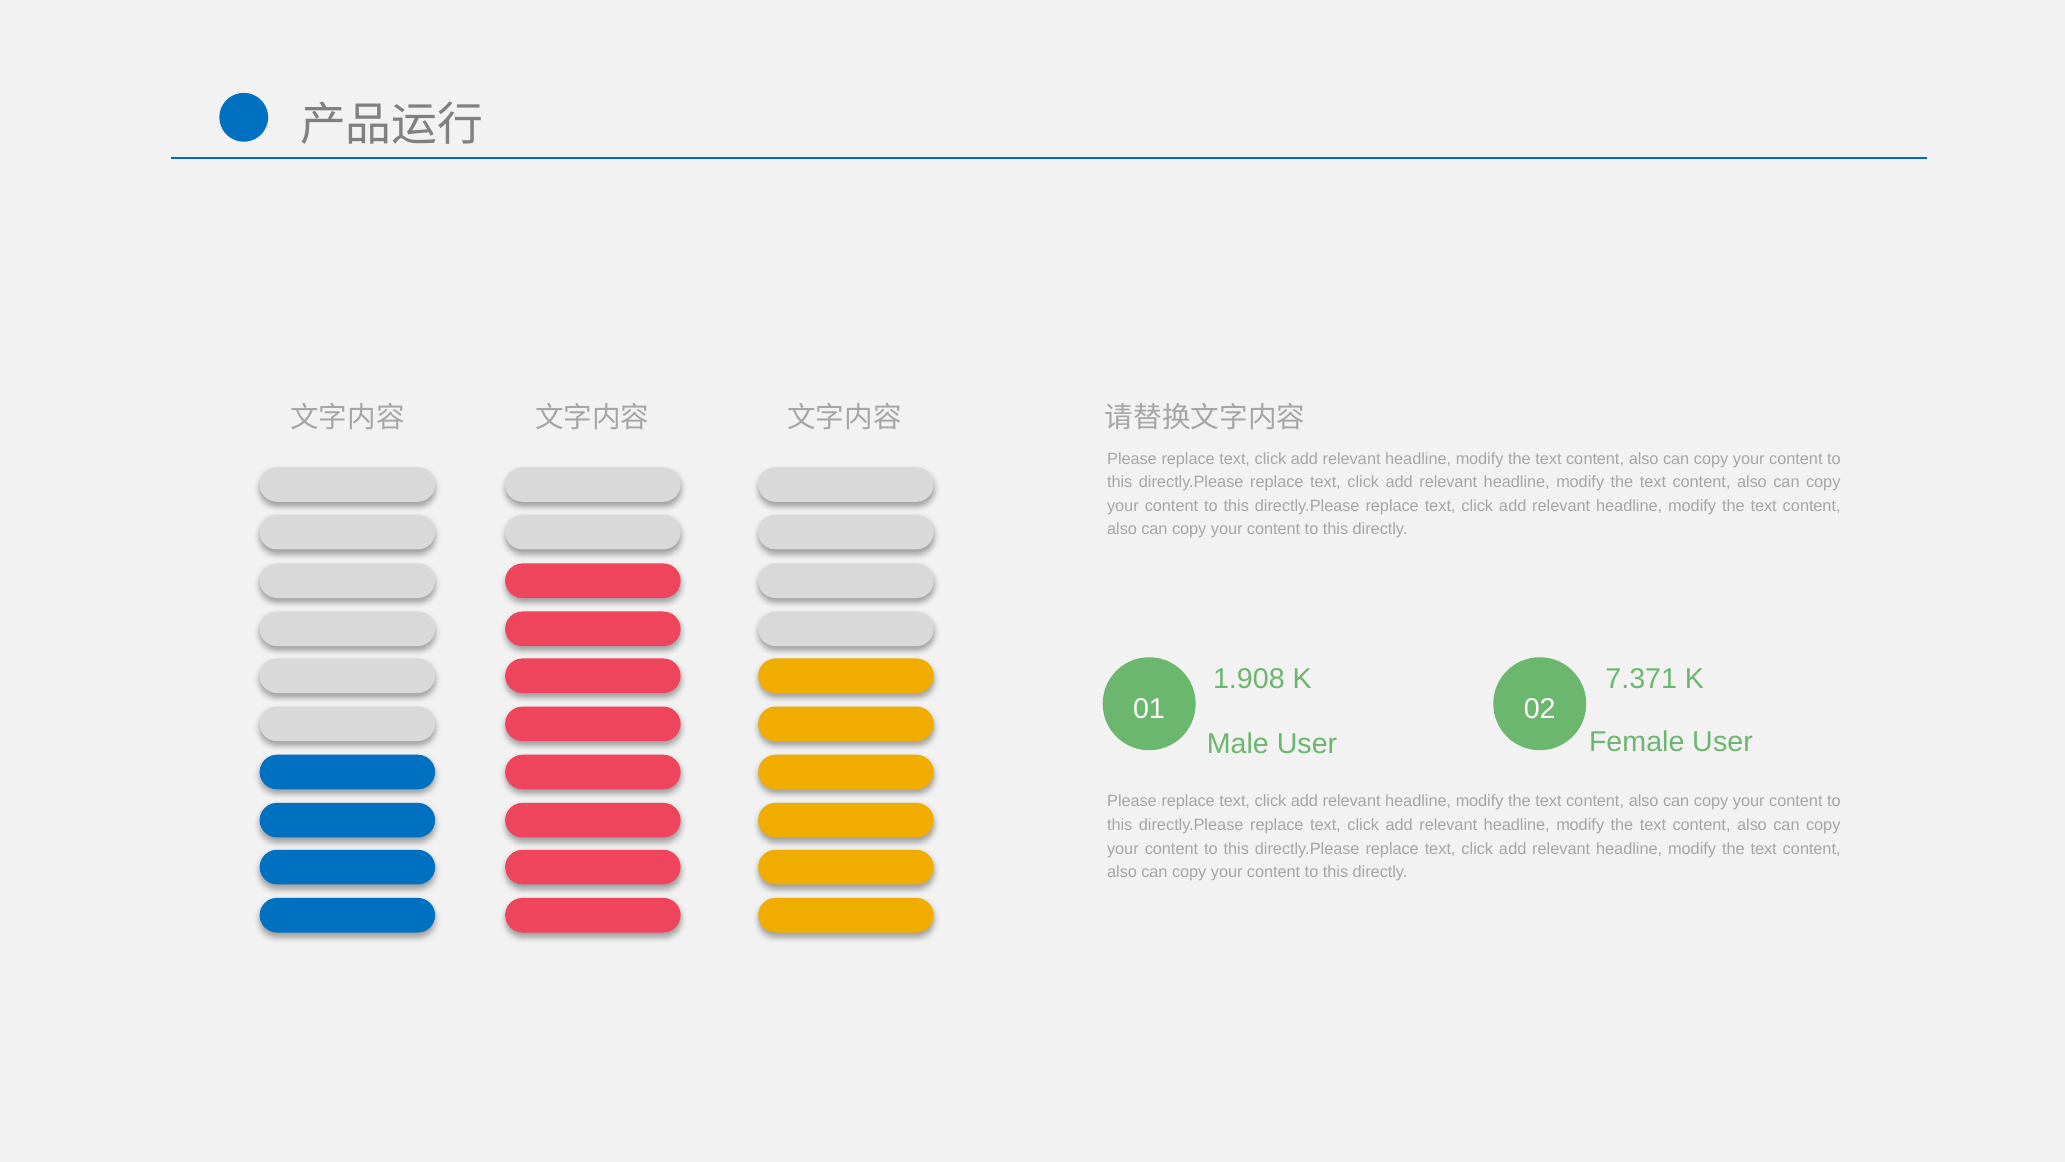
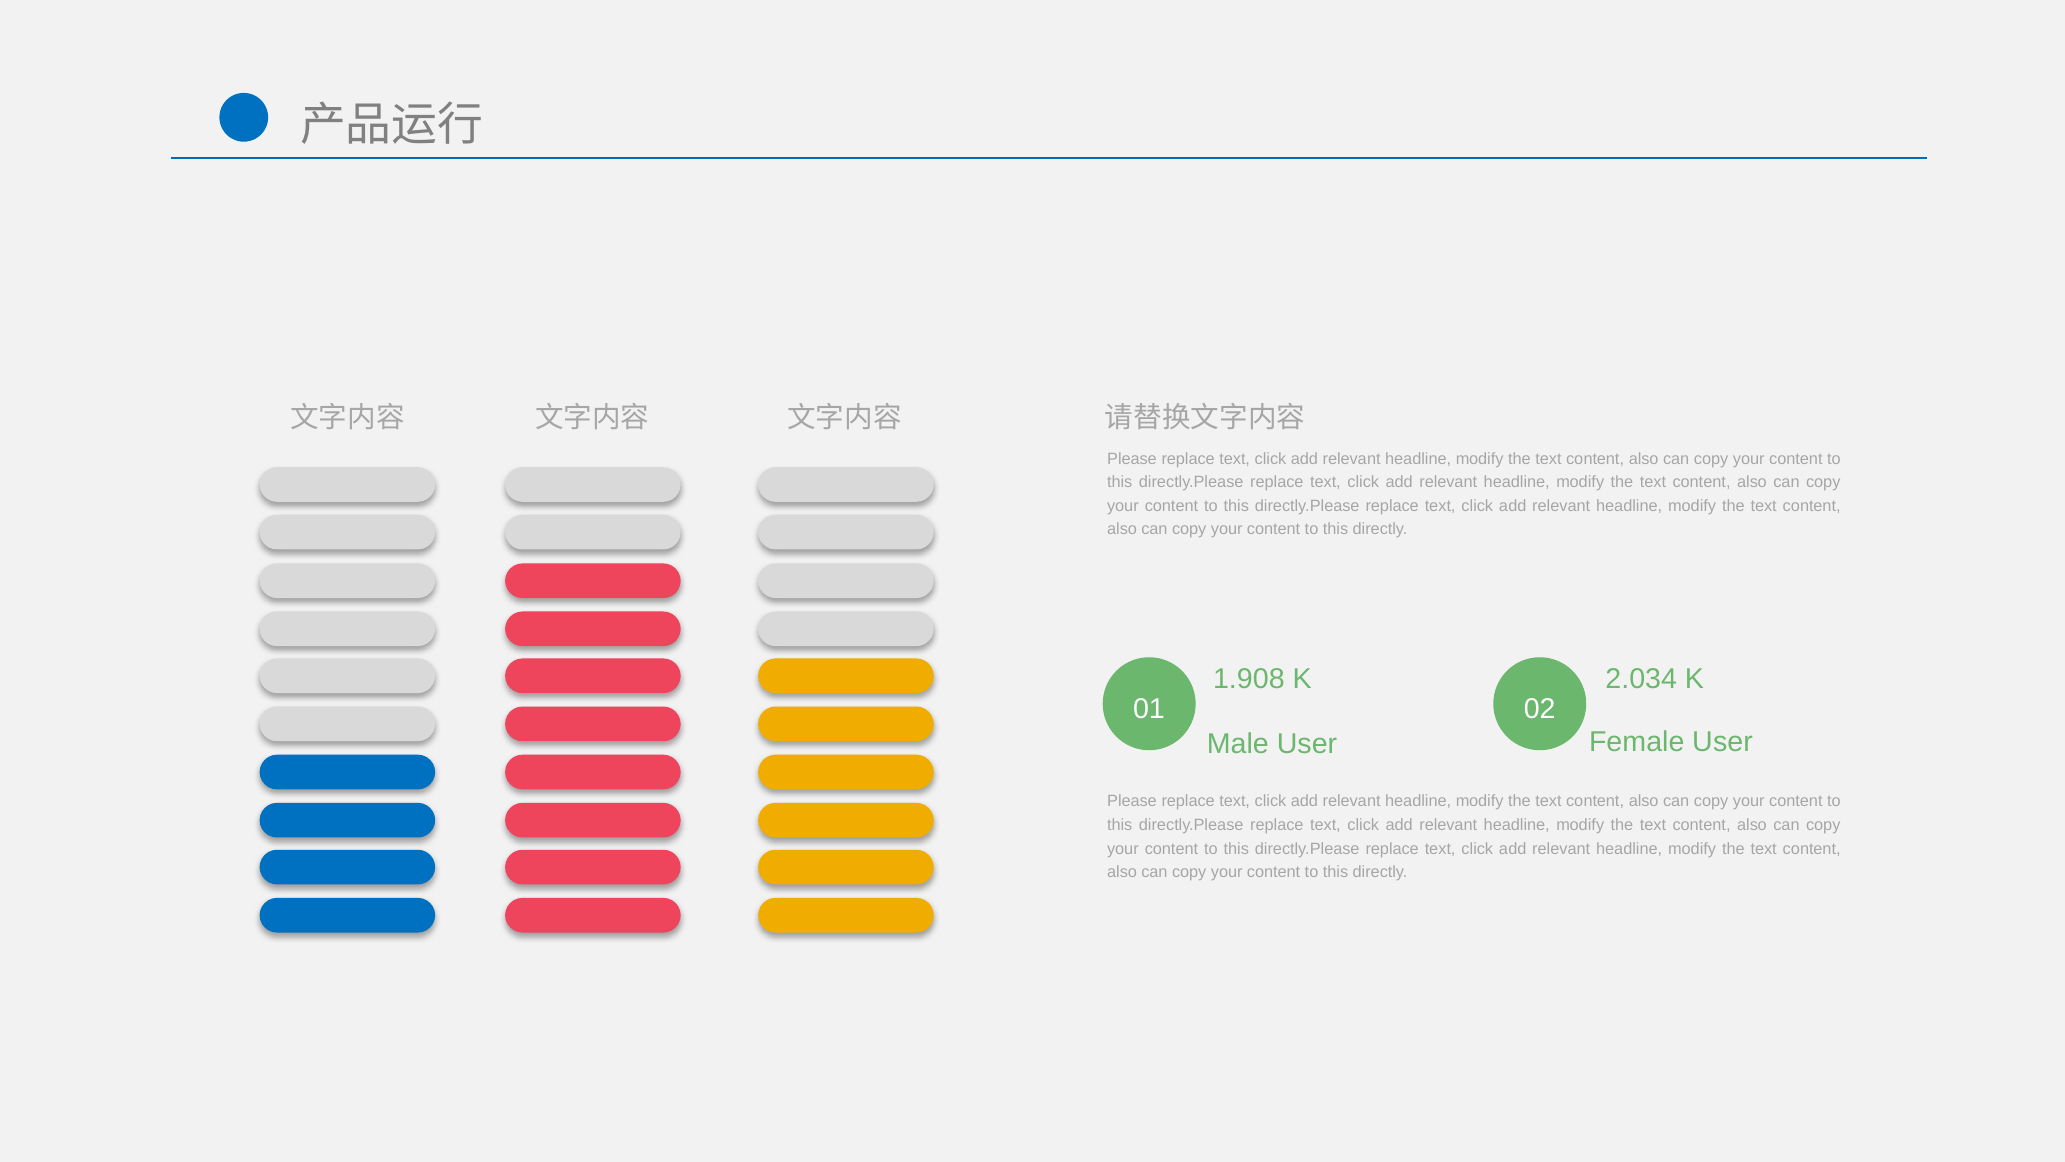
7.371: 7.371 -> 2.034 (1641, 679)
